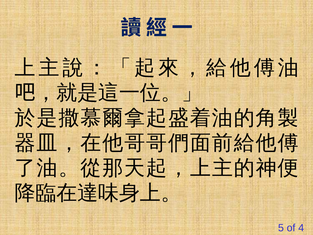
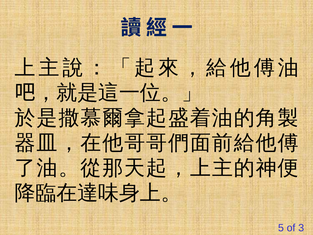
4: 4 -> 3 (301, 228)
